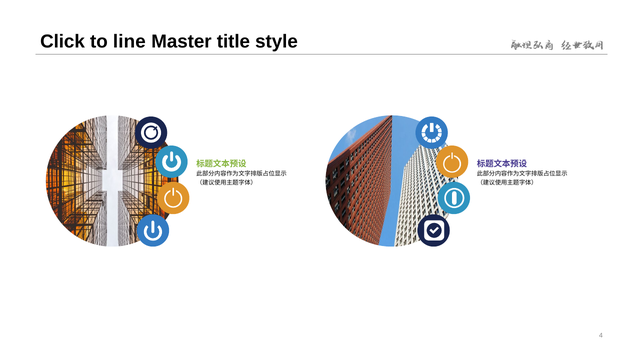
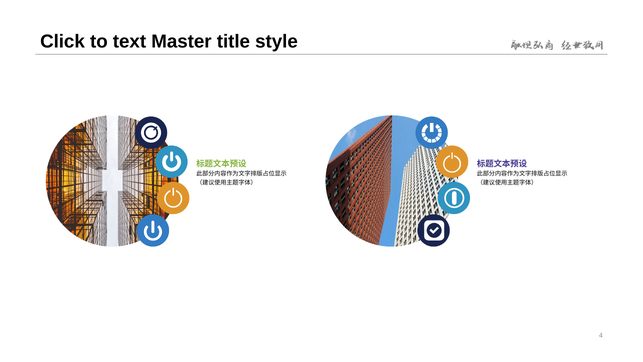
line: line -> text (129, 42)
